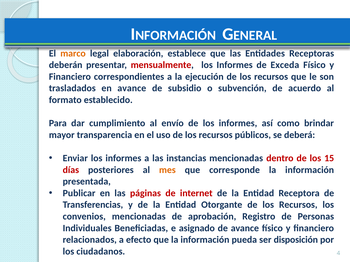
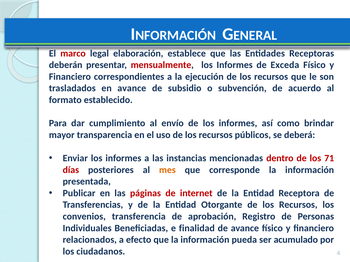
marco colour: orange -> red (73, 53)
15: 15 -> 71 (329, 158)
convenios mencionadas: mencionadas -> transferencia (139, 217)
asignado: asignado -> finalidad (197, 229)
disposición: disposición -> acumulado (296, 240)
